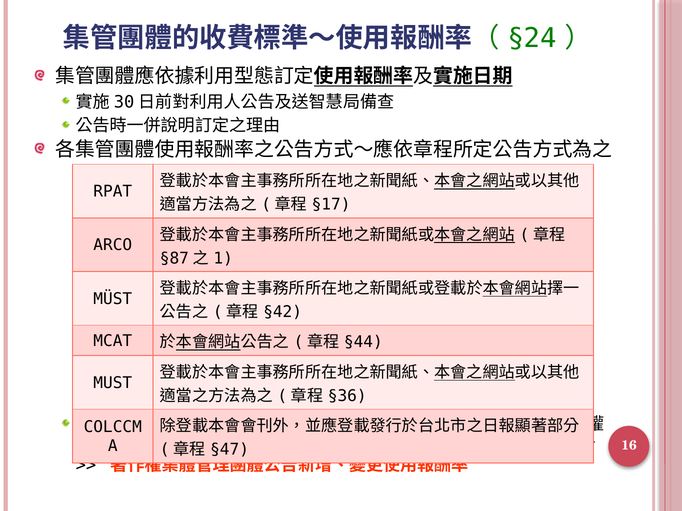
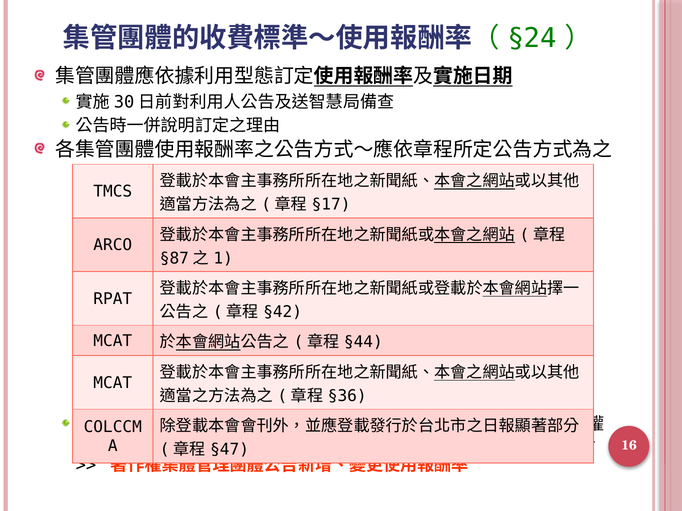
RPAT: RPAT -> TMCS (113, 192)
MÜST: MÜST -> RPAT (113, 299)
MUST: MUST -> MCAT (113, 383)
